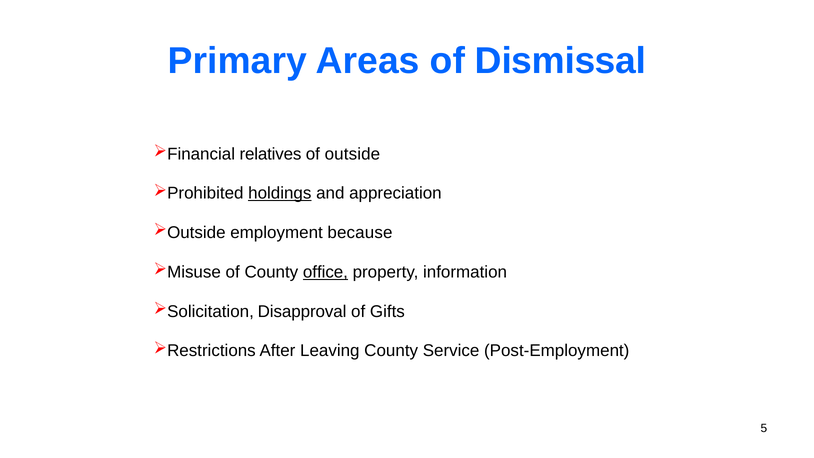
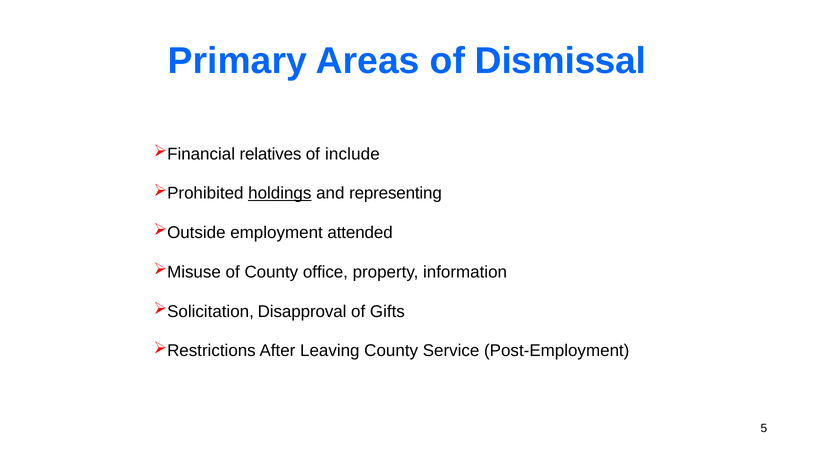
outside: outside -> include (352, 154)
appreciation: appreciation -> representing (395, 193)
because: because -> attended (360, 233)
office underline: present -> none (325, 272)
